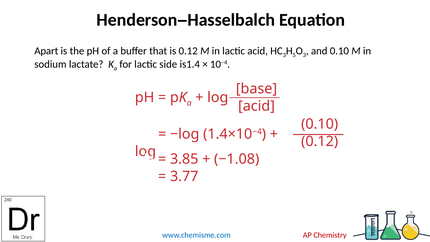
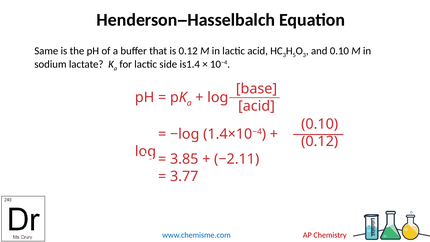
Apart: Apart -> Same (46, 51)
−1.08: −1.08 -> −2.11 (237, 159)
